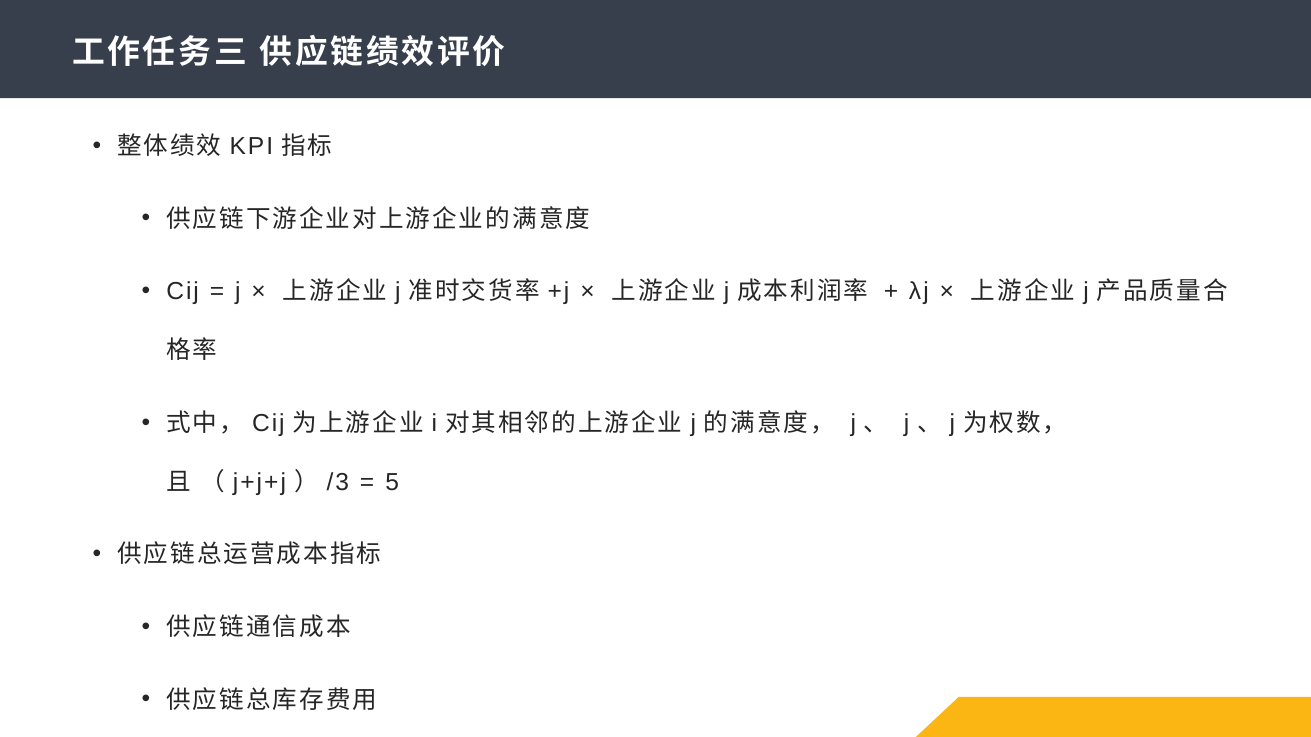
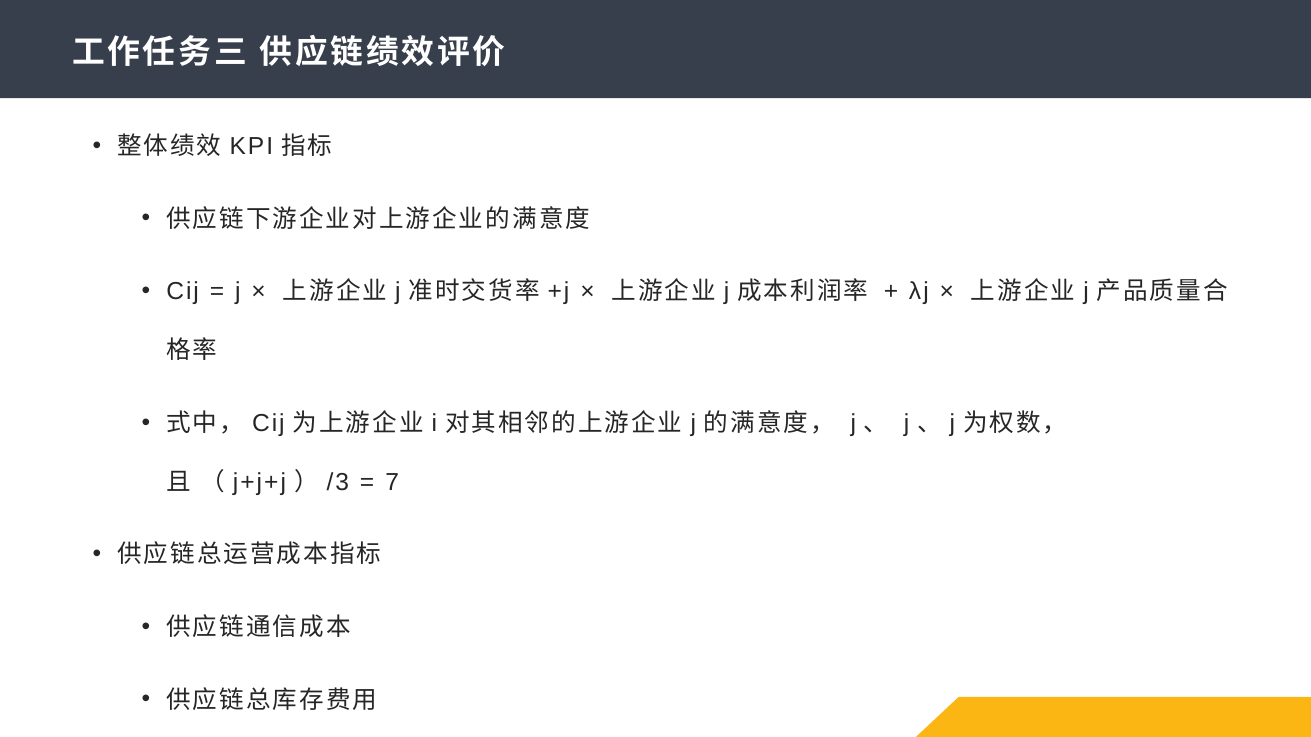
5: 5 -> 7 (392, 483)
